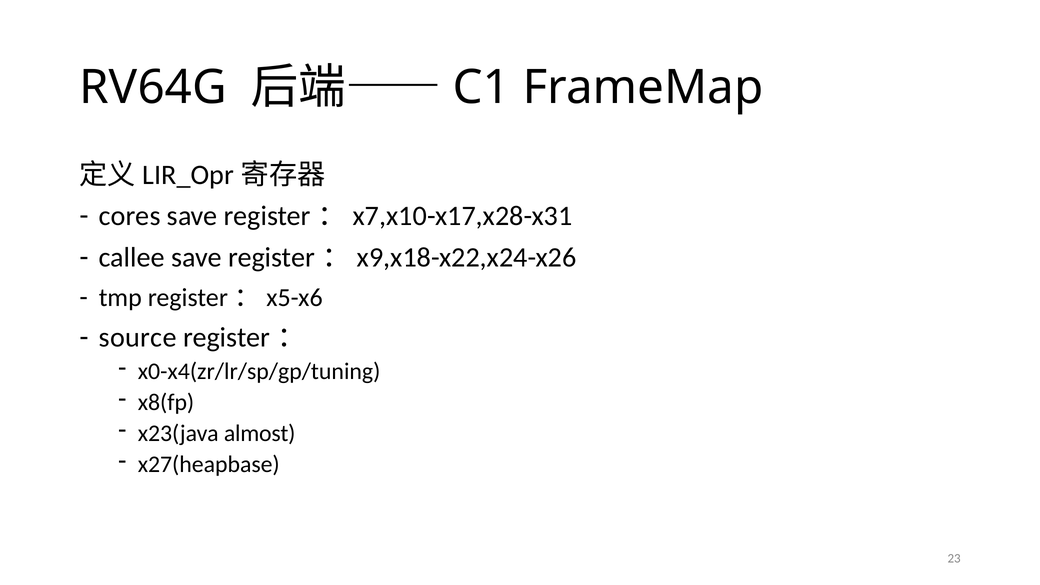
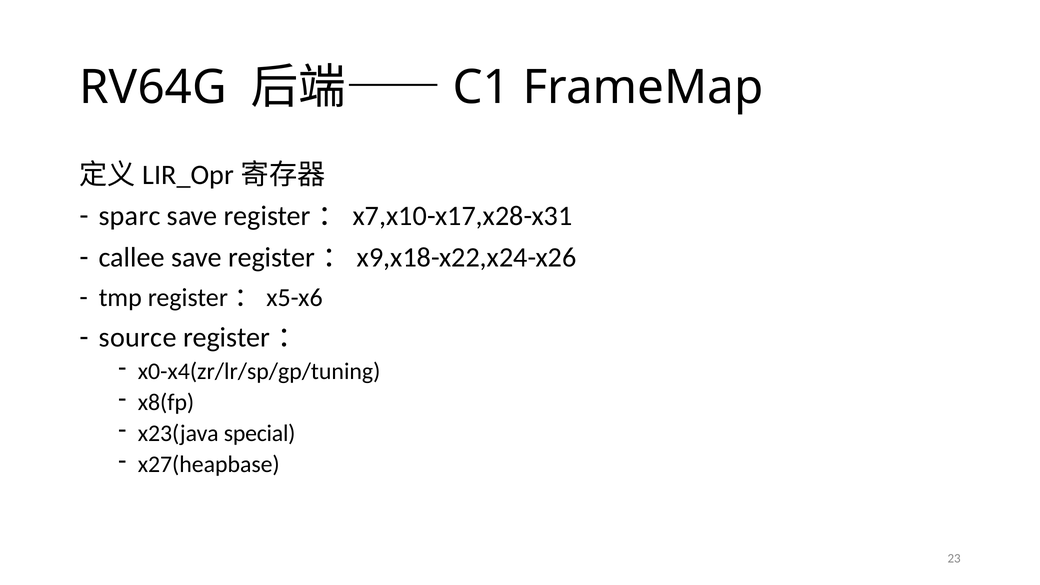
cores: cores -> sparc (130, 216)
almost: almost -> special (260, 433)
